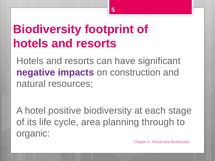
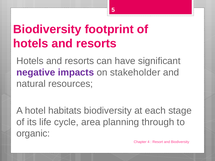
construction: construction -> stakeholder (135, 73)
positive: positive -> habitats (65, 111)
